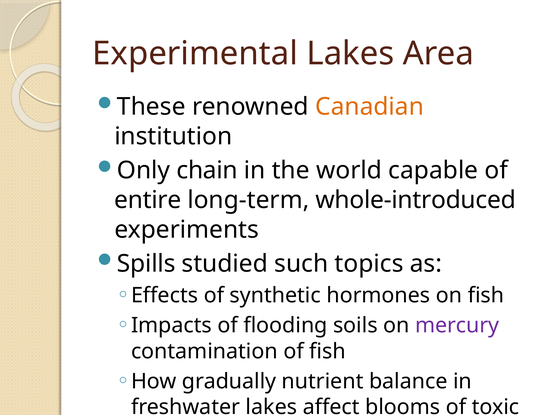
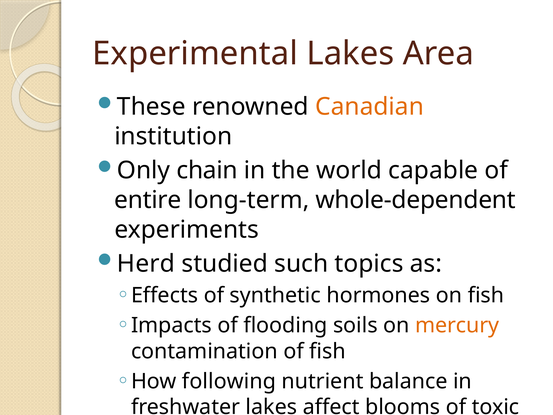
whole-introduced: whole-introduced -> whole-dependent (416, 200)
Spills: Spills -> Herd (146, 264)
mercury colour: purple -> orange (457, 325)
gradually: gradually -> following (229, 381)
